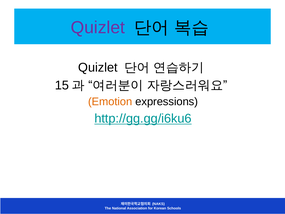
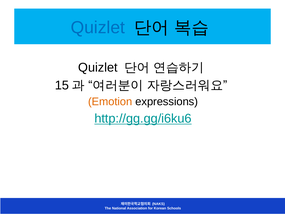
Quizlet colour: purple -> blue (98, 28)
